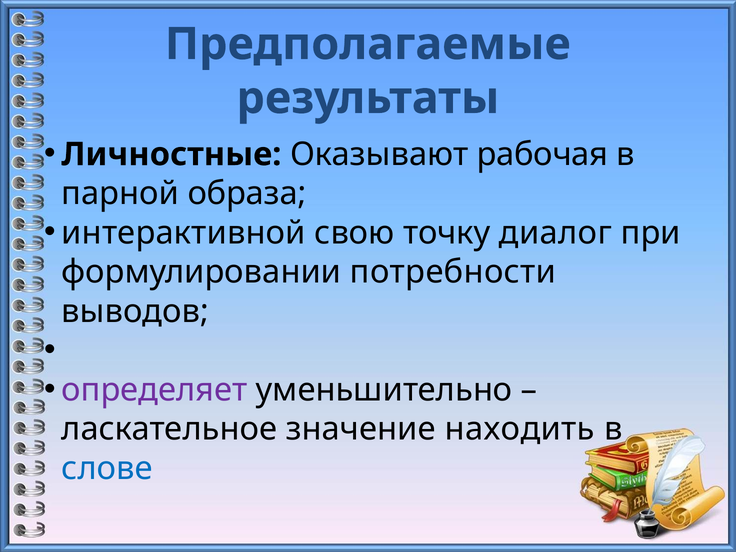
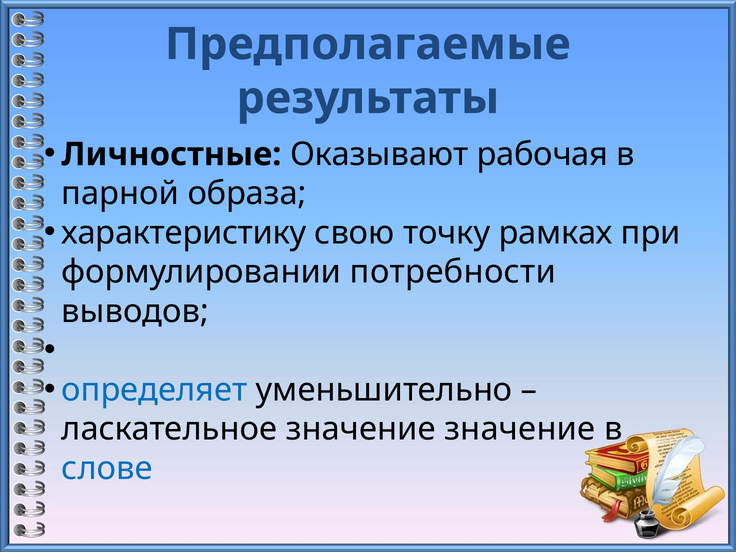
интерактивной: интерактивной -> характеристику (184, 233)
диалог: диалог -> рамках (556, 233)
определяет colour: purple -> blue (154, 390)
значение находить: находить -> значение (520, 429)
